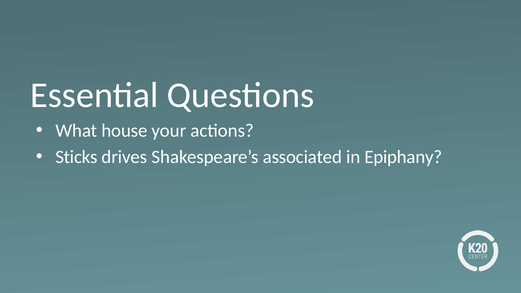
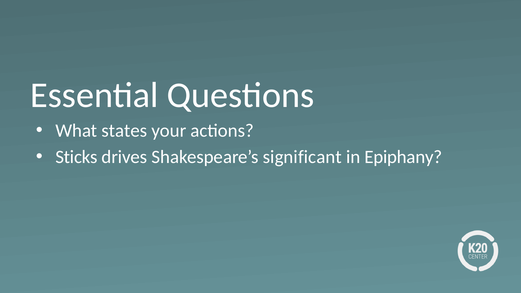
house: house -> states (124, 131)
associated: associated -> significant (302, 157)
